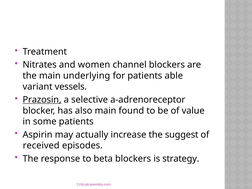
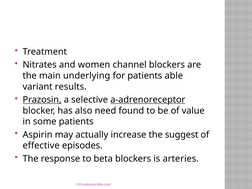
vessels: vessels -> results (71, 87)
a-adrenoreceptor underline: none -> present (148, 100)
also main: main -> need (105, 111)
received: received -> effective (41, 146)
strategy: strategy -> arteries (181, 159)
